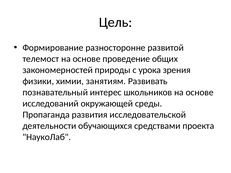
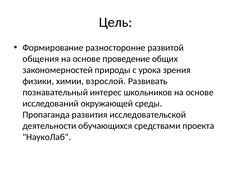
телемост: телемост -> общения (41, 59)
занятиям: занятиям -> взрослой (106, 81)
